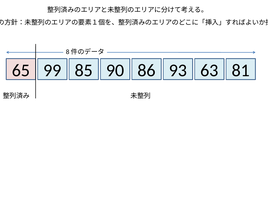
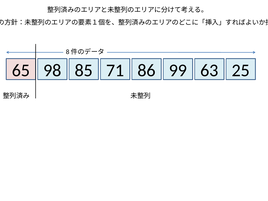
99: 99 -> 98 (52, 70)
90: 90 -> 71 (115, 70)
93: 93 -> 99 (178, 70)
81: 81 -> 25 (241, 70)
